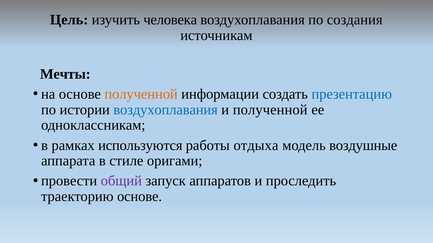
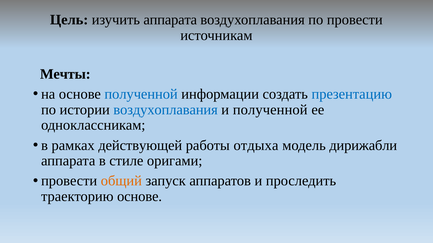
изучить человека: человека -> аппарата (170, 20)
по создания: создания -> провести (355, 20)
полученной colour: orange -> blue (141, 94)
используются: используются -> действующей (140, 146)
воздушные: воздушные -> дирижабли (363, 146)
общий colour: purple -> orange (121, 181)
